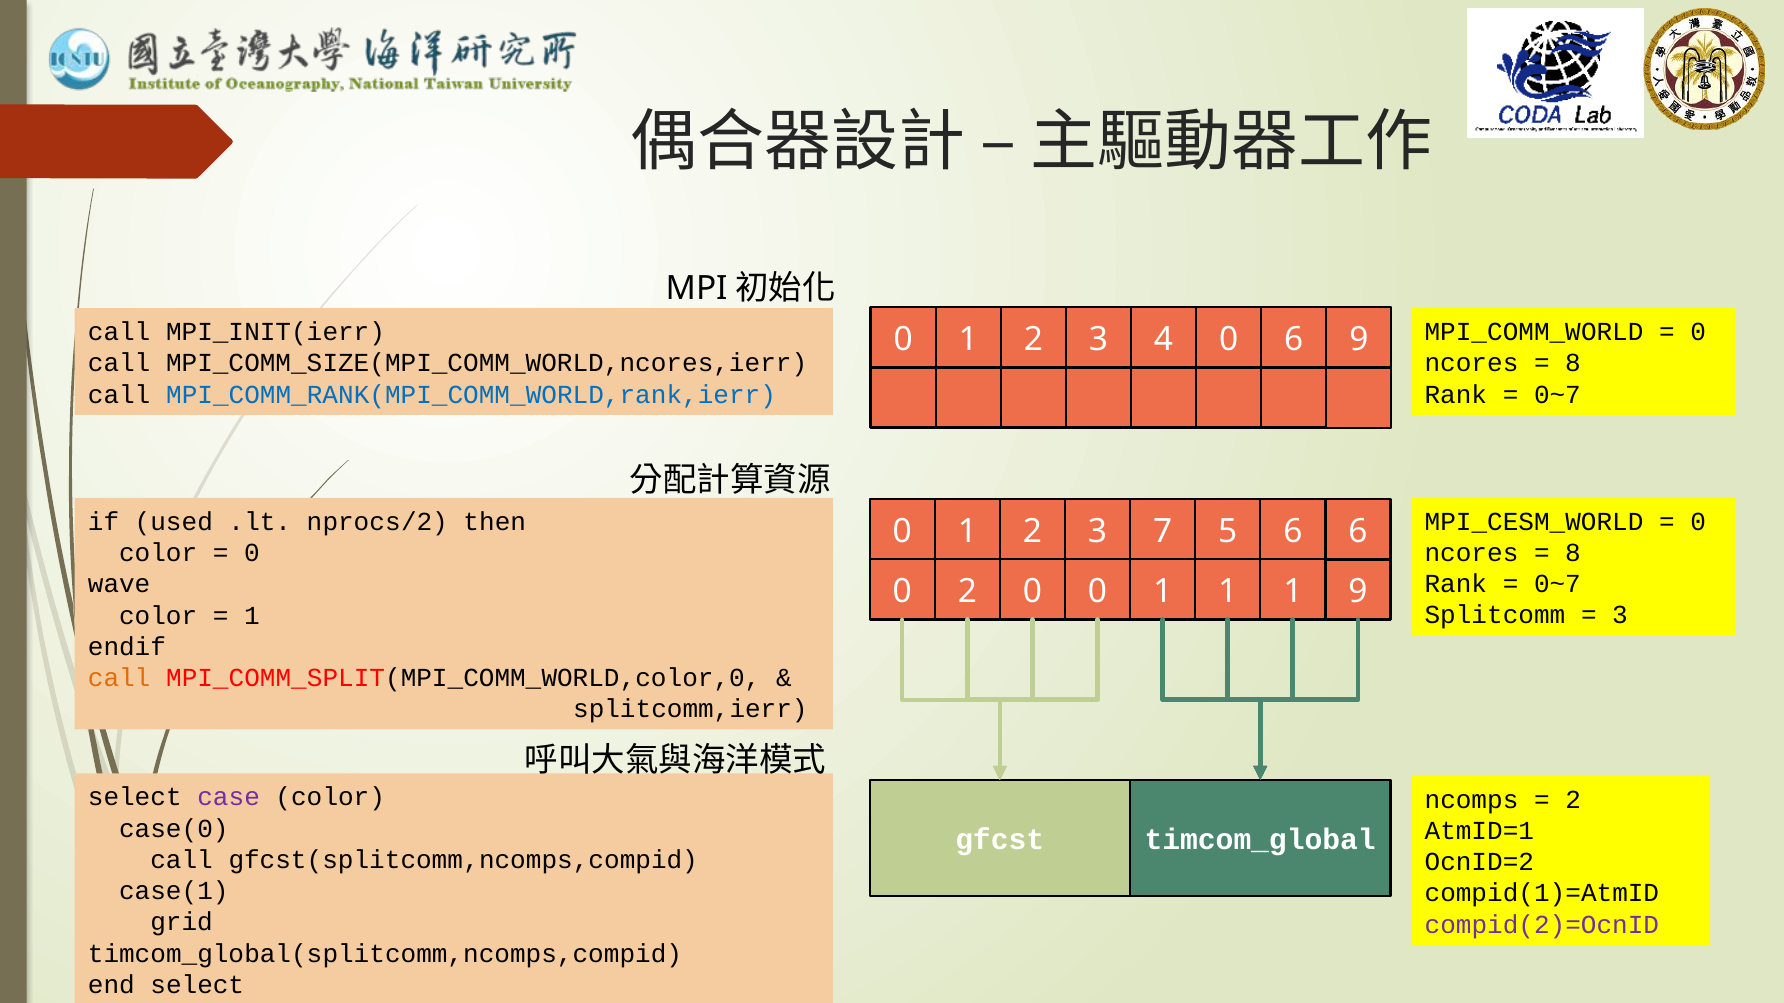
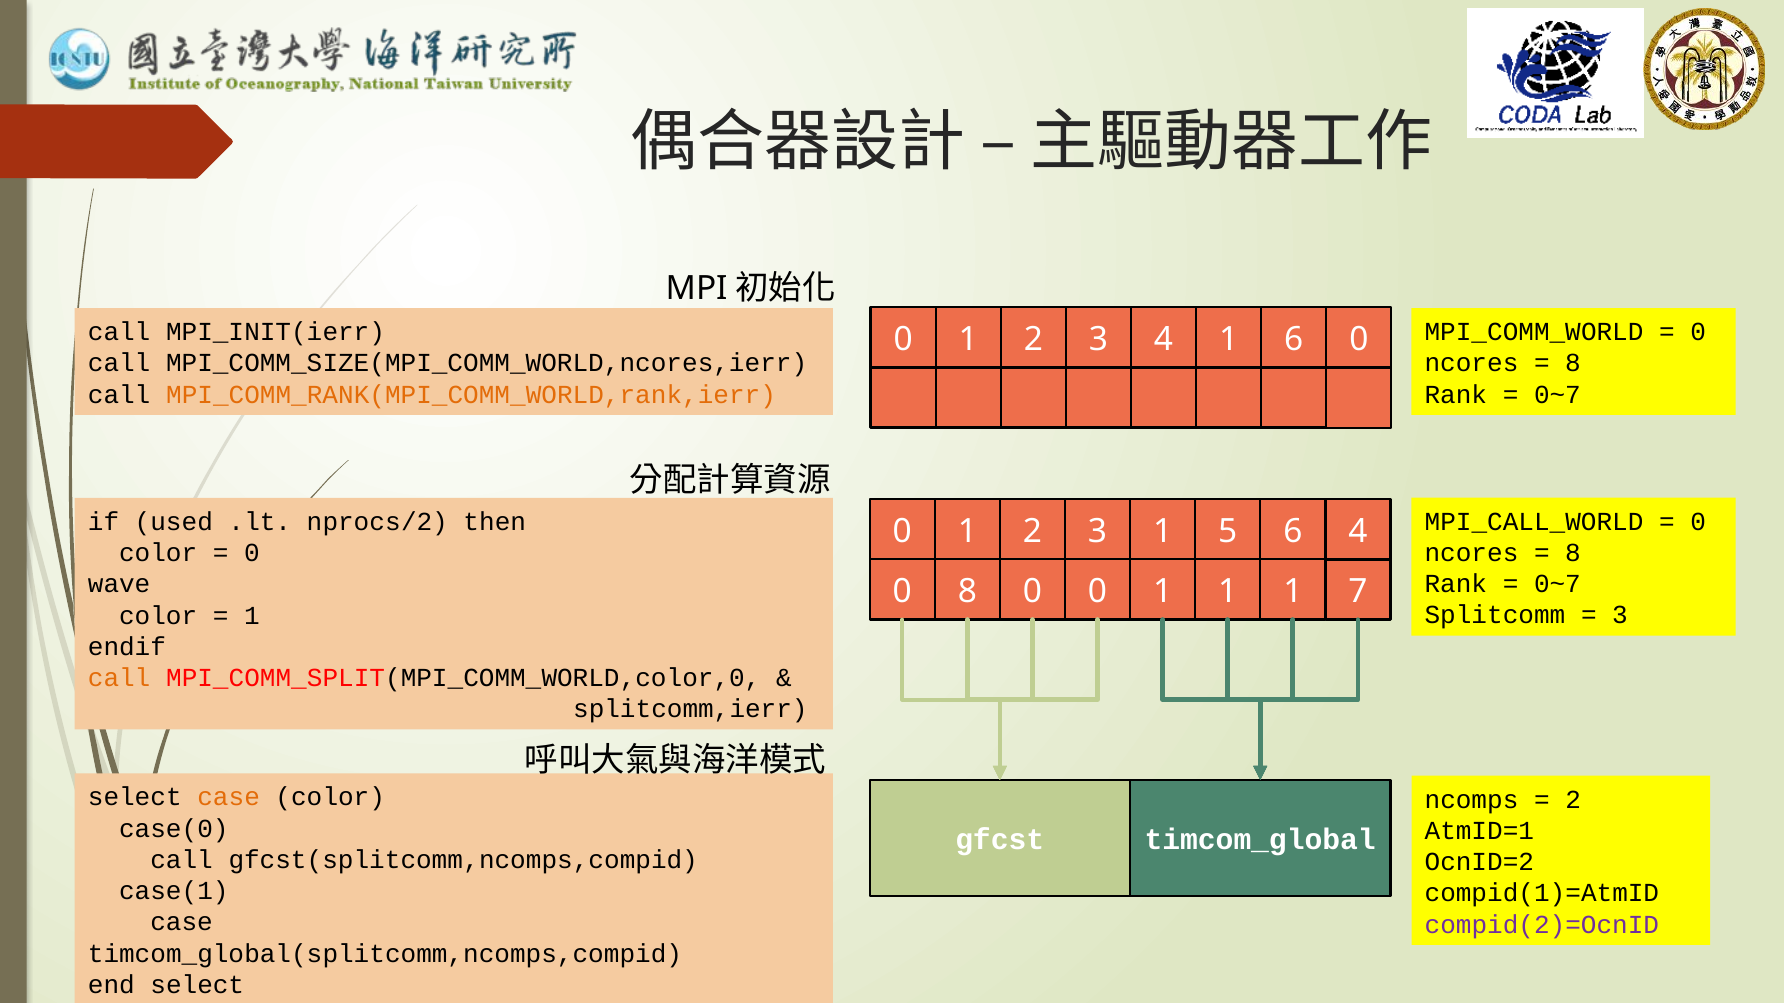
4 0: 0 -> 1 (1229, 340)
6 9: 9 -> 0 (1359, 340)
MPI_COMM_RANK(MPI_COMM_WORLD,rank,ierr colour: blue -> orange (471, 395)
MPI_CESM_WORLD: MPI_CESM_WORLD -> MPI_CALL_WORLD (1534, 522)
3 7: 7 -> 1 (1163, 532)
6 6: 6 -> 4 (1358, 532)
0 2: 2 -> 8 (967, 592)
1 9: 9 -> 7 (1358, 592)
case colour: purple -> orange (229, 798)
grid: grid -> case (182, 923)
